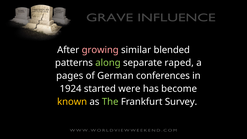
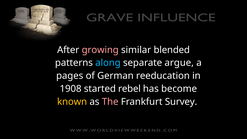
along colour: light green -> light blue (108, 63)
raped: raped -> argue (179, 63)
conferences: conferences -> reeducation (163, 76)
1924: 1924 -> 1908 (71, 89)
were: were -> rebel (129, 89)
The colour: light green -> pink (110, 102)
